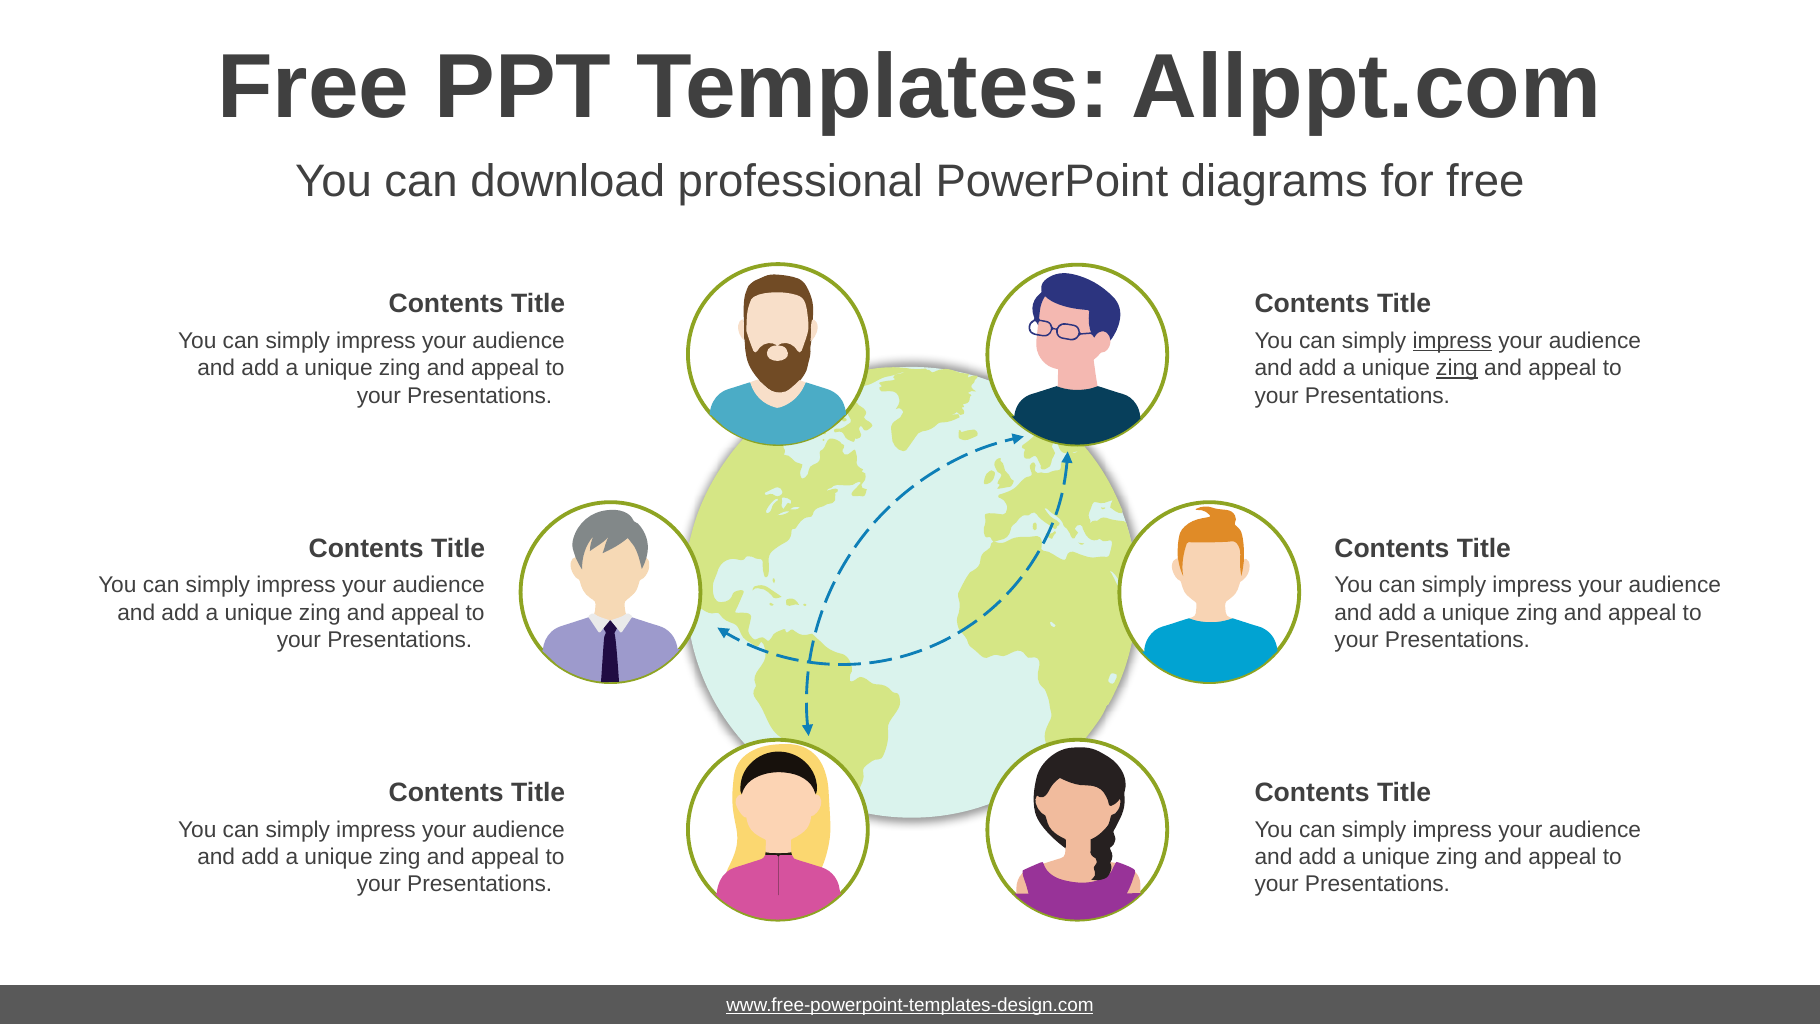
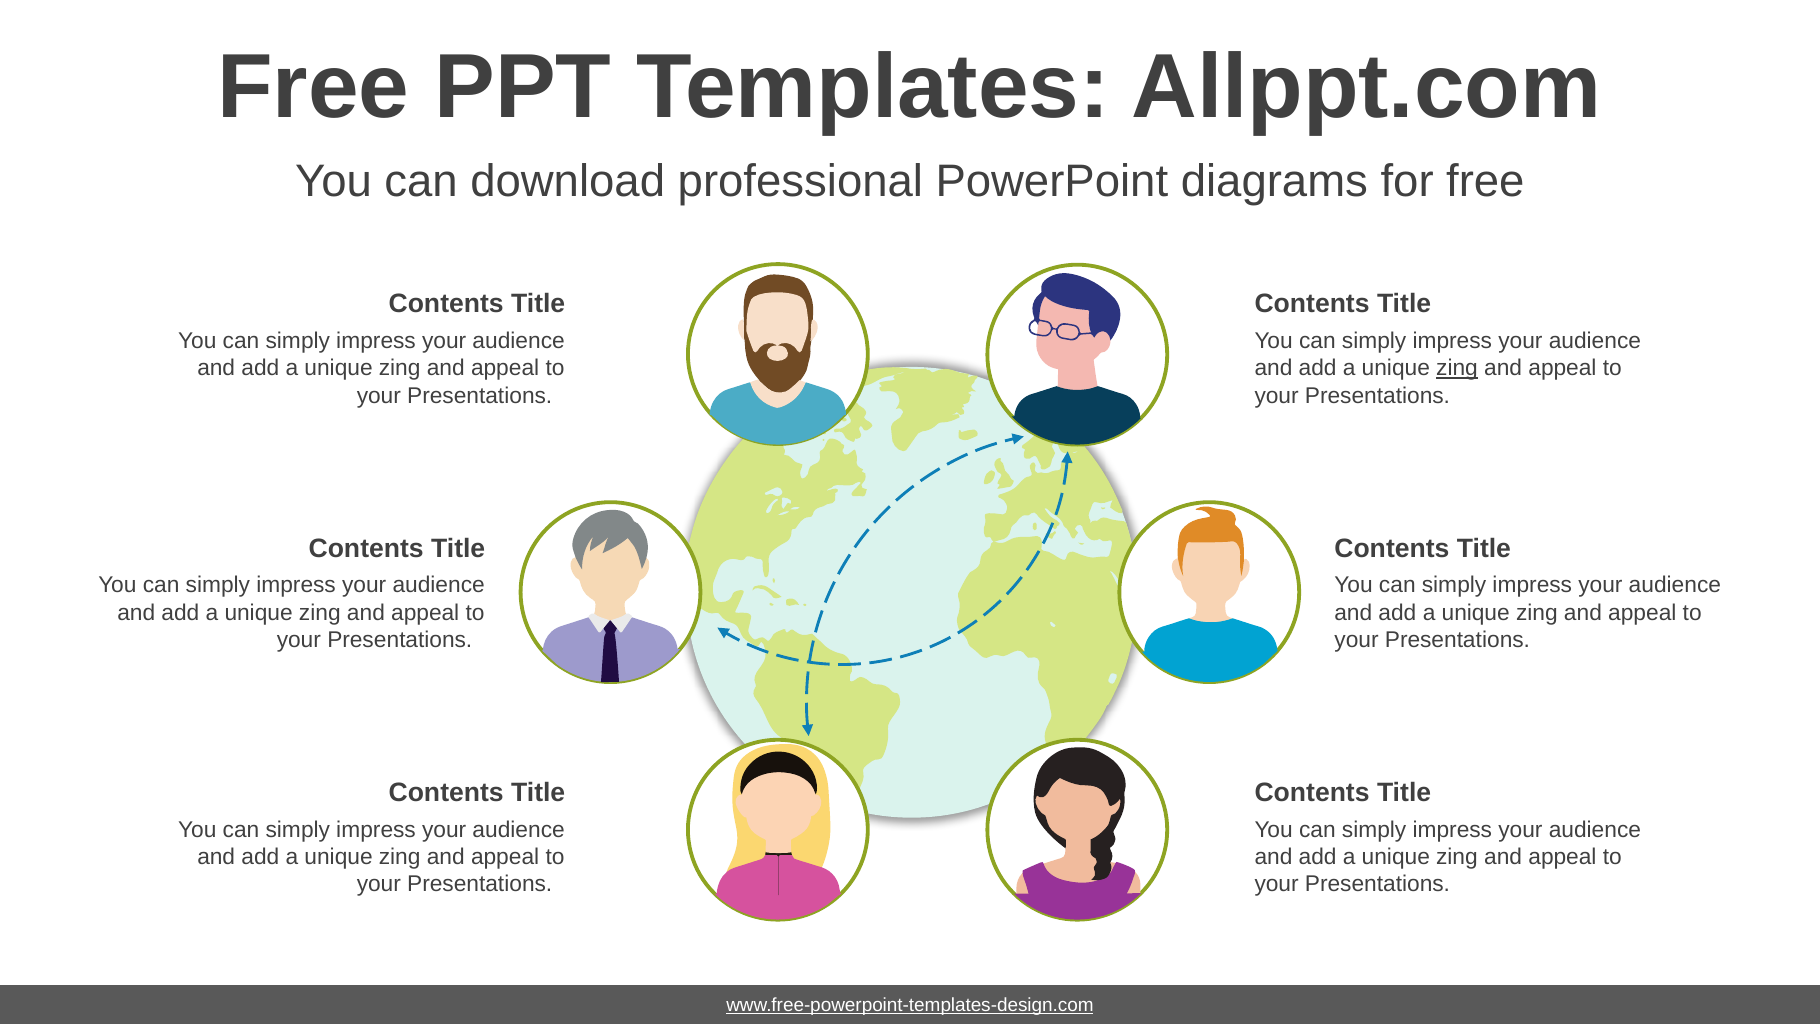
impress underline: present -> none (1452, 341)
